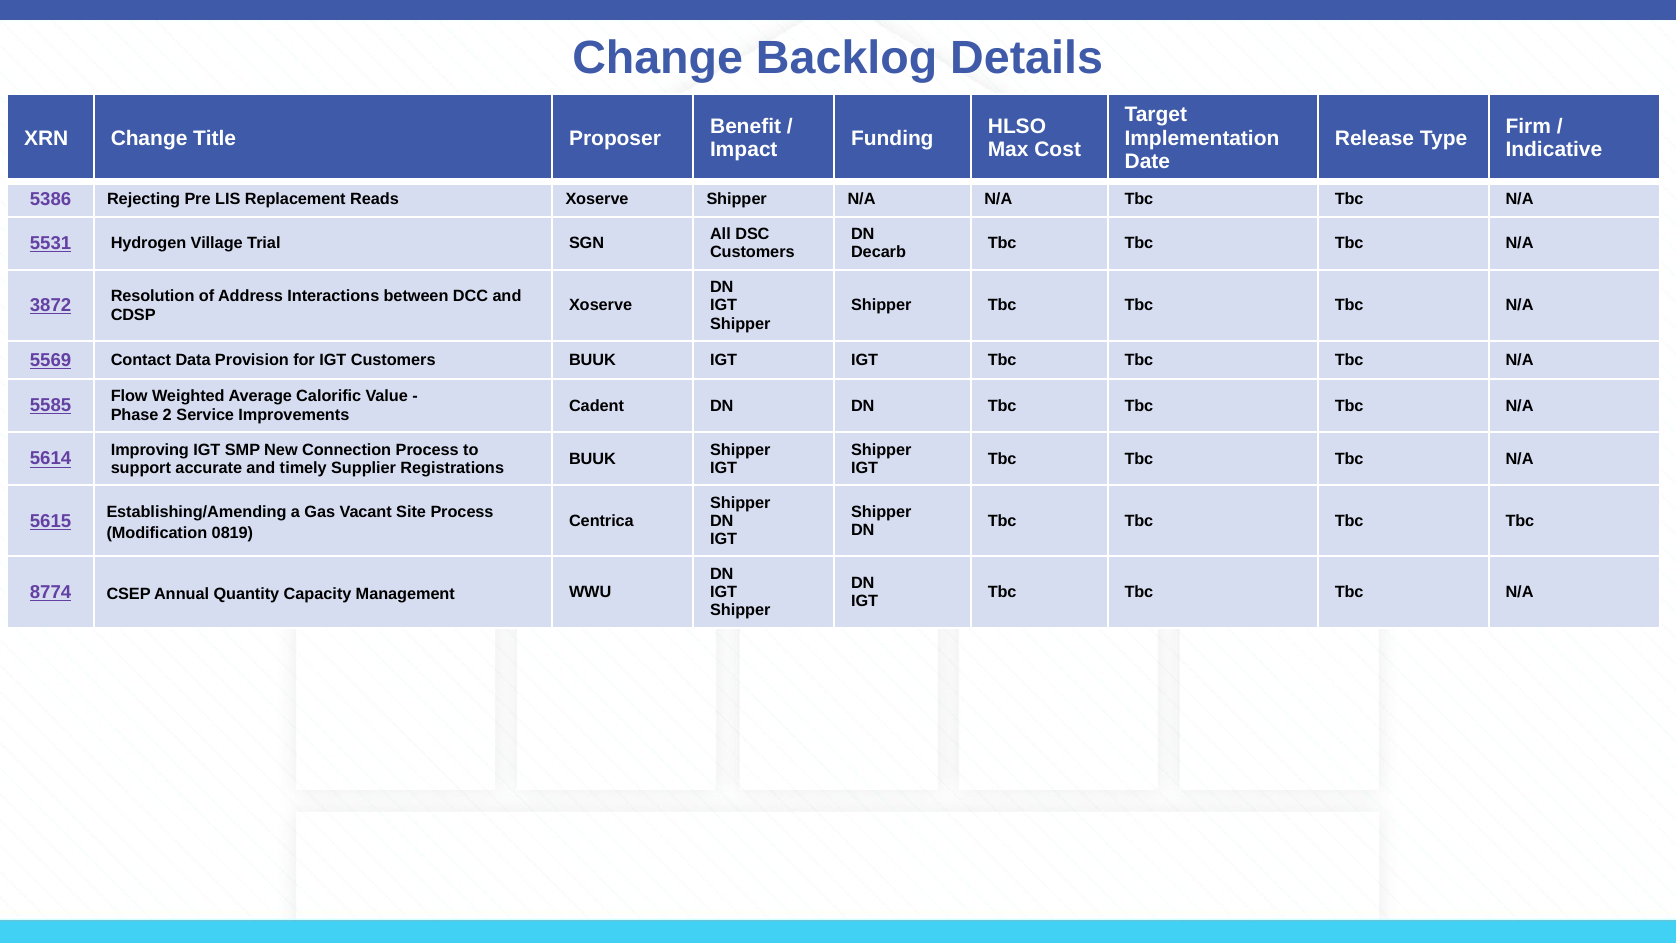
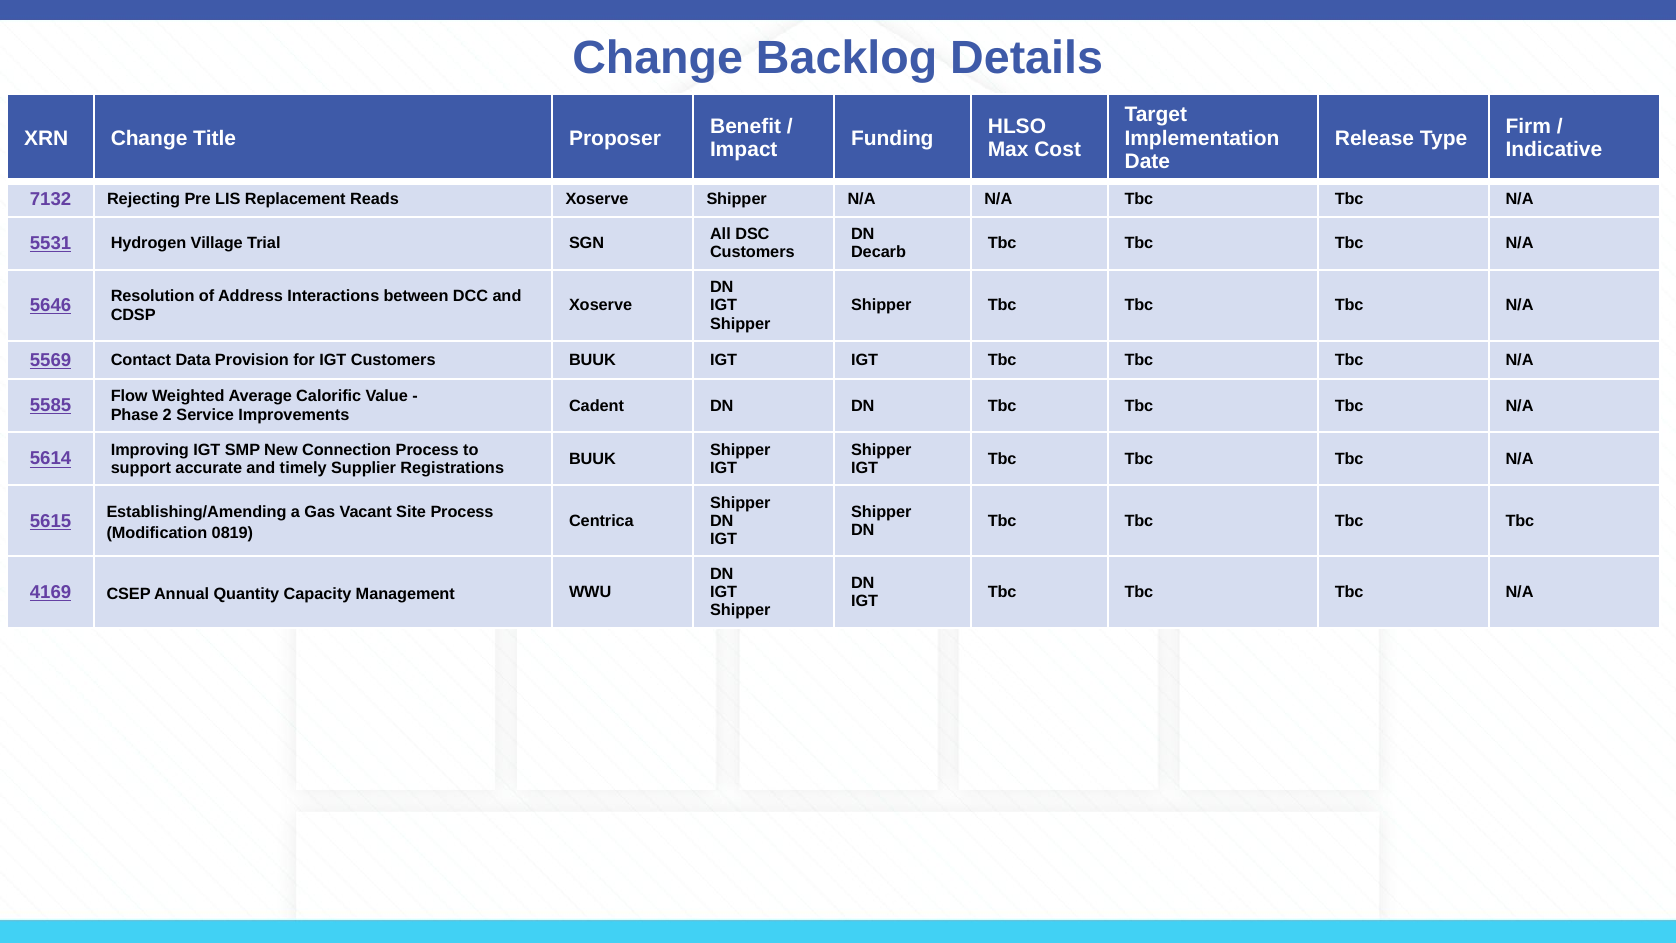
5386: 5386 -> 7132 (51, 199)
3872: 3872 -> 5646 (51, 306)
8774: 8774 -> 4169 (51, 592)
